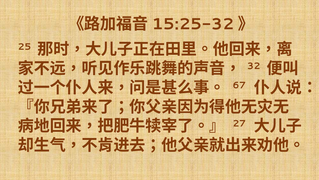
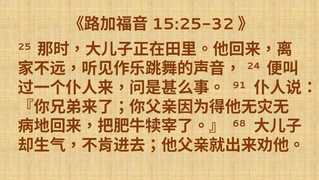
32: 32 -> 24 (254, 66)
67: 67 -> 91 (239, 85)
27: 27 -> 68 (239, 123)
